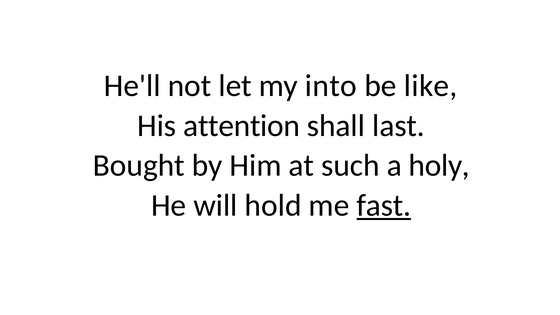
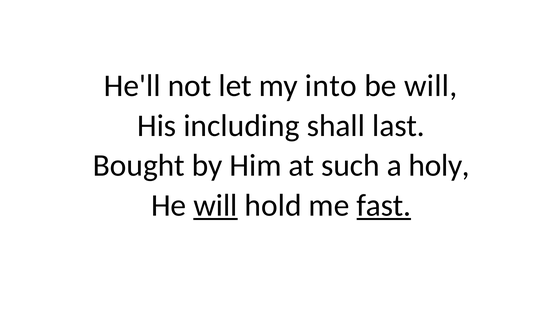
be like: like -> will (431, 86)
attention: attention -> including (241, 126)
will underline: none -> present (215, 205)
